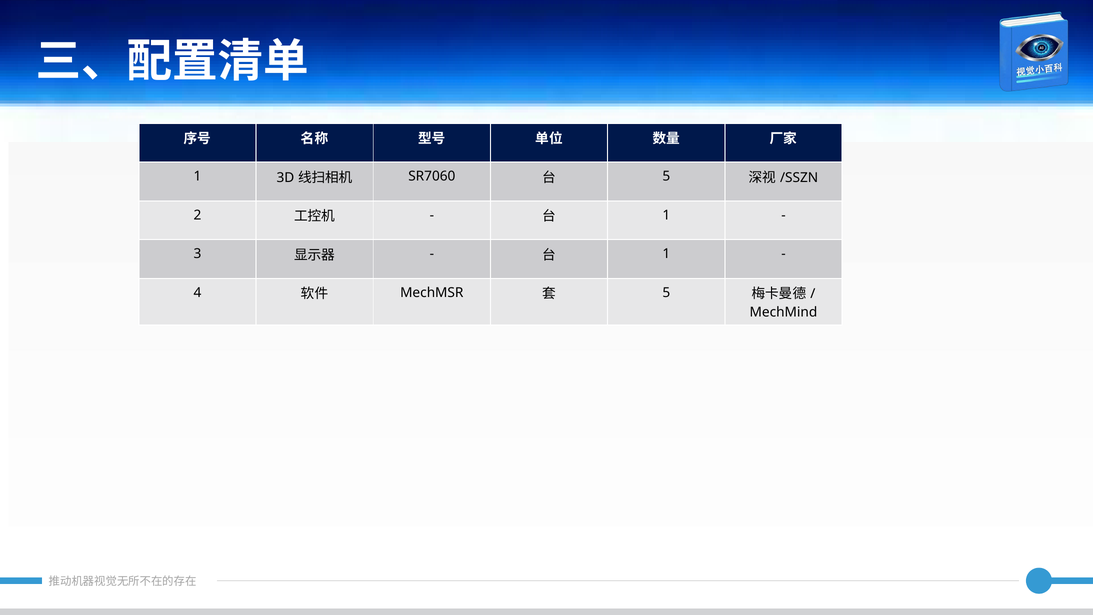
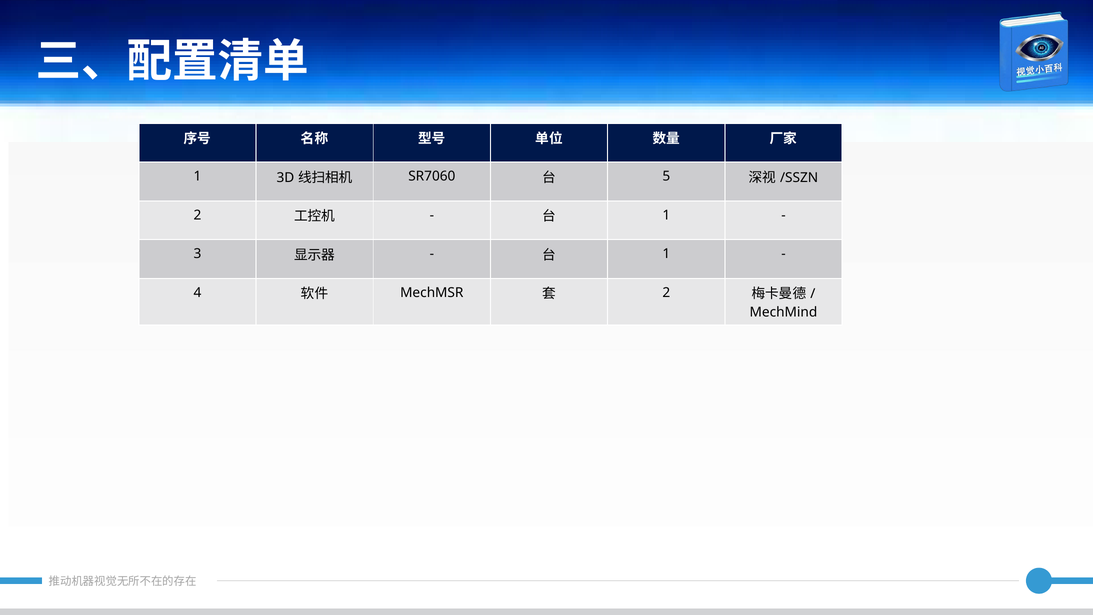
5: 5 -> 2 (666, 293)
